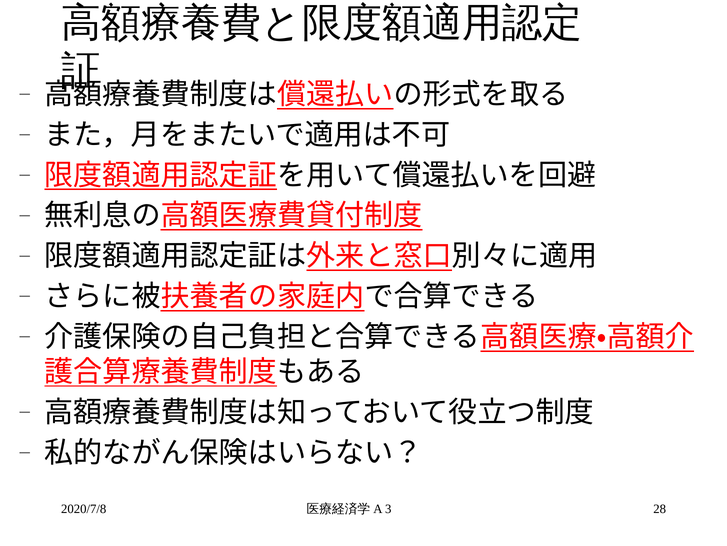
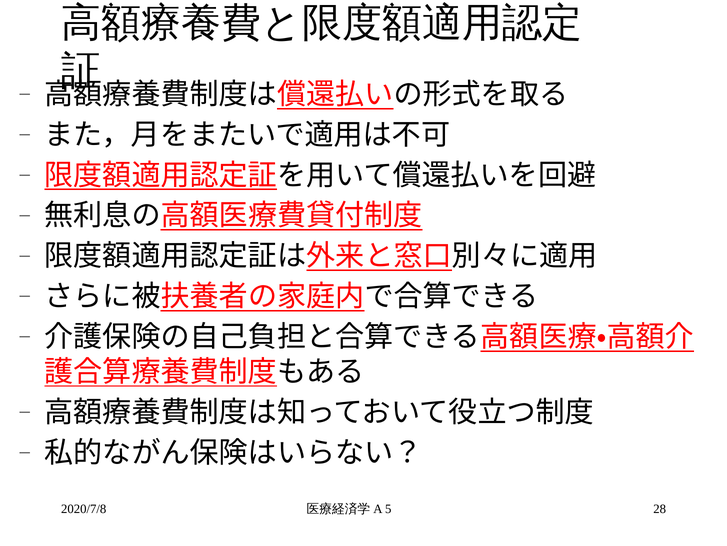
3: 3 -> 5 (388, 509)
